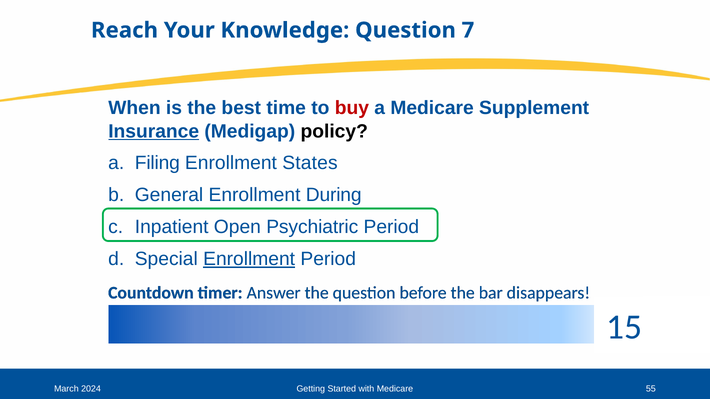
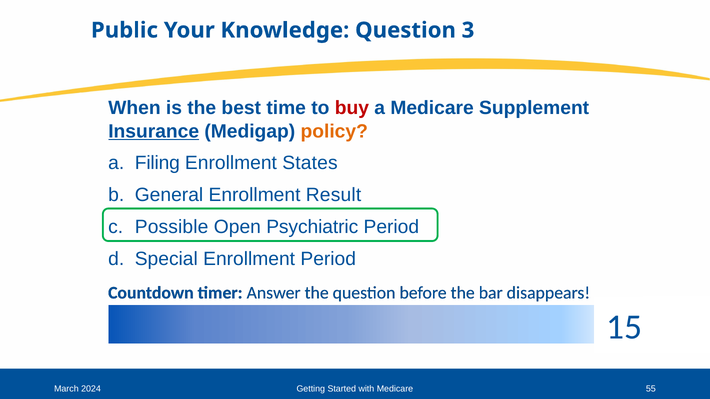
Reach: Reach -> Public (124, 30)
7: 7 -> 3 (468, 30)
policy colour: black -> orange (334, 131)
During: During -> Result (334, 195)
Inpatient: Inpatient -> Possible (172, 227)
Enrollment underline: present -> none (249, 259)
